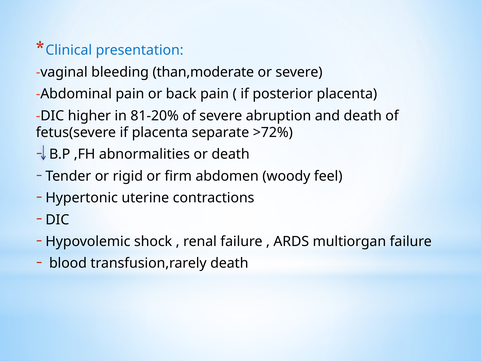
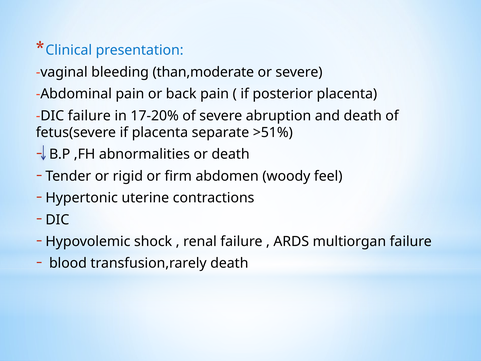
DIC higher: higher -> failure (89, 116)
81-20%: 81-20% -> 17-20% (155, 116)
>72%: >72% -> >51% (273, 132)
